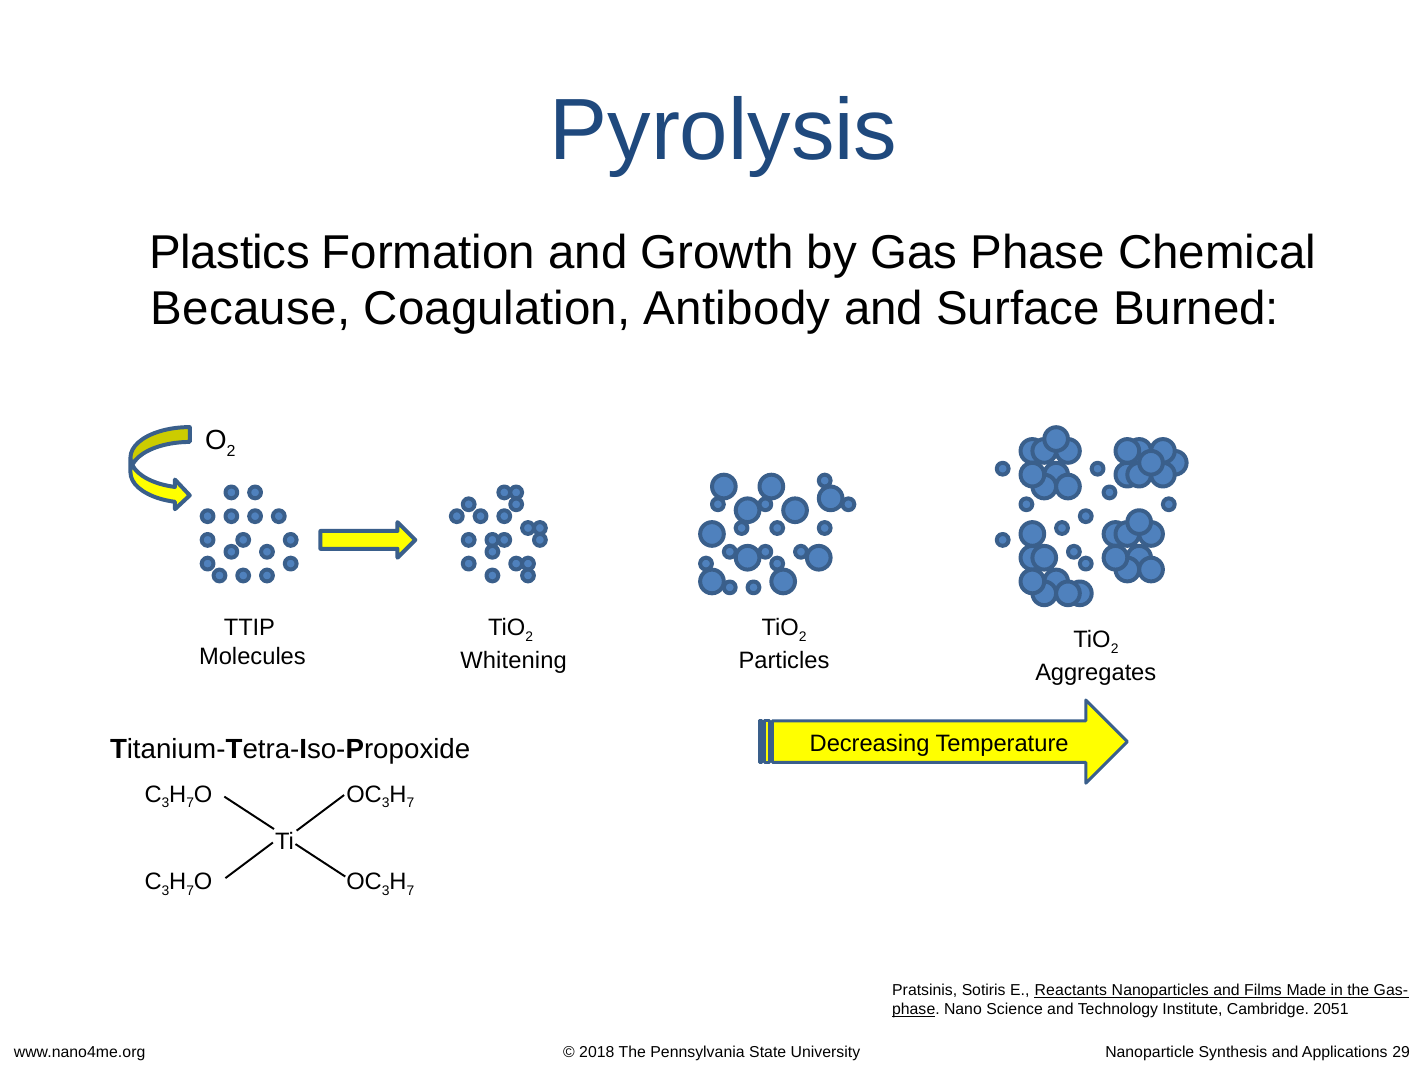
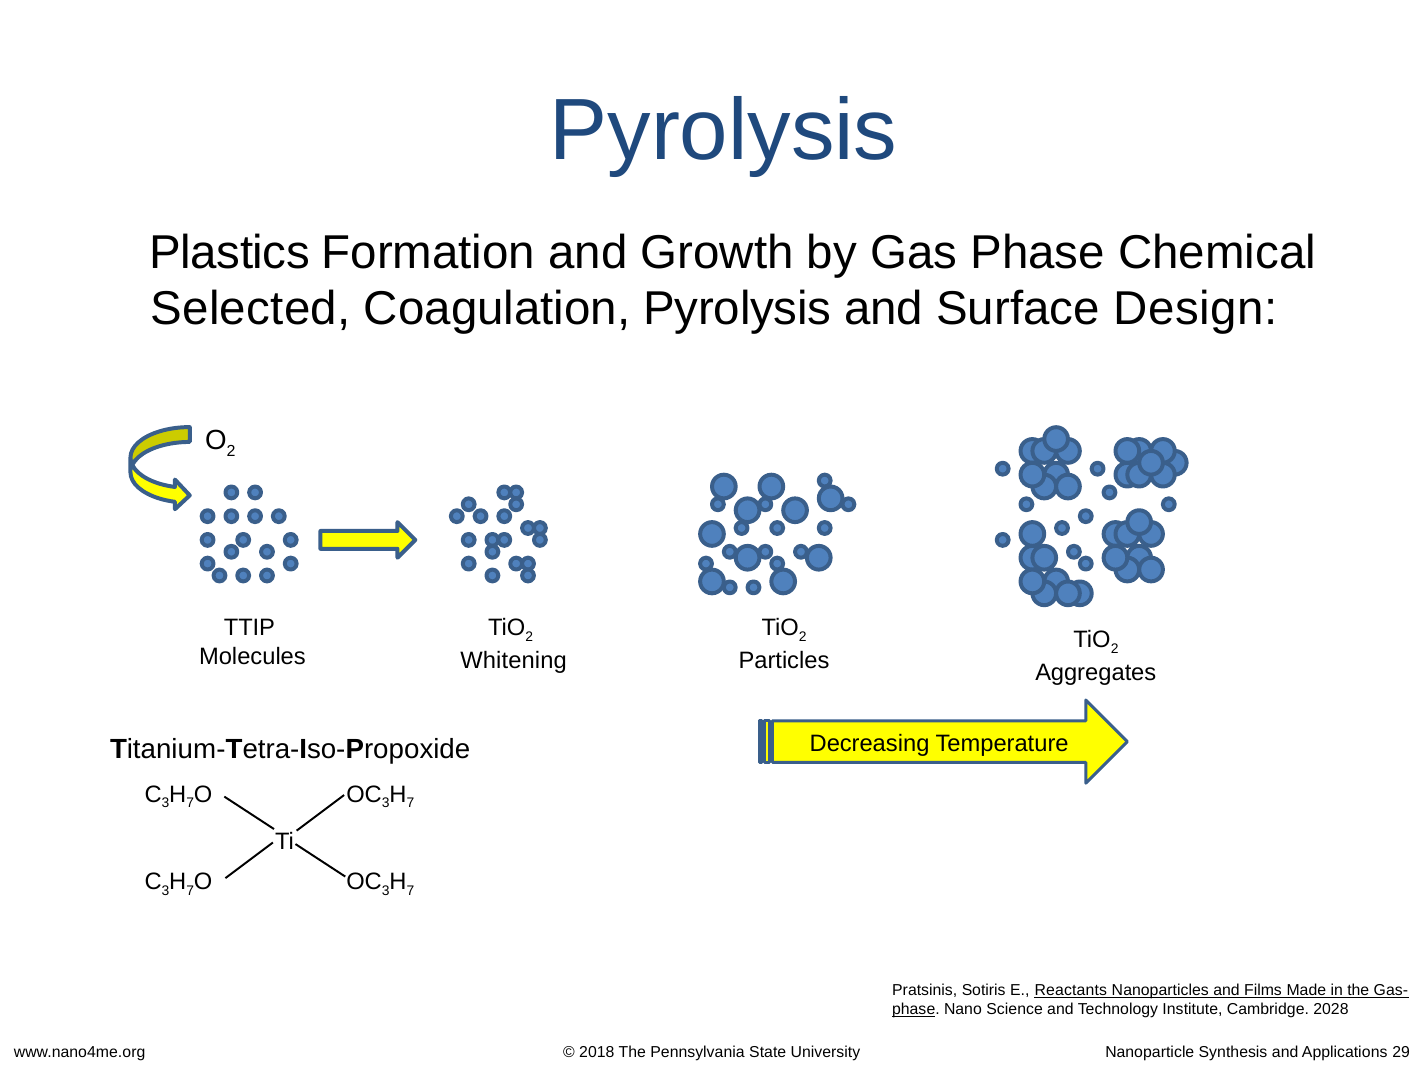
Because: Because -> Selected (251, 309)
Coagulation Antibody: Antibody -> Pyrolysis (737, 309)
Burned: Burned -> Design (1196, 309)
2051: 2051 -> 2028 (1331, 1010)
